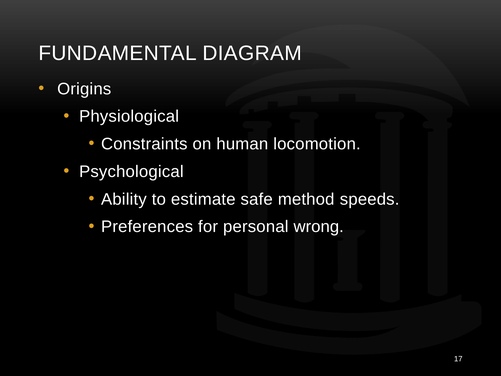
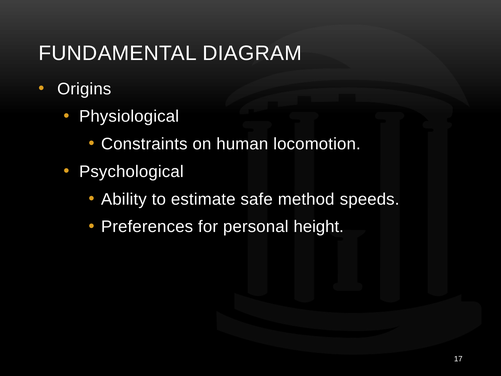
wrong: wrong -> height (319, 227)
